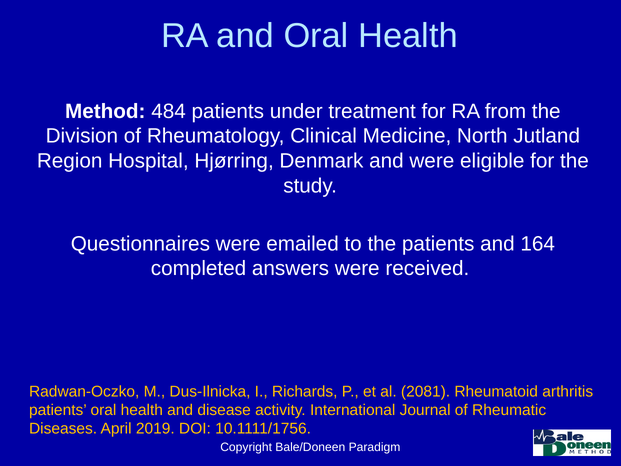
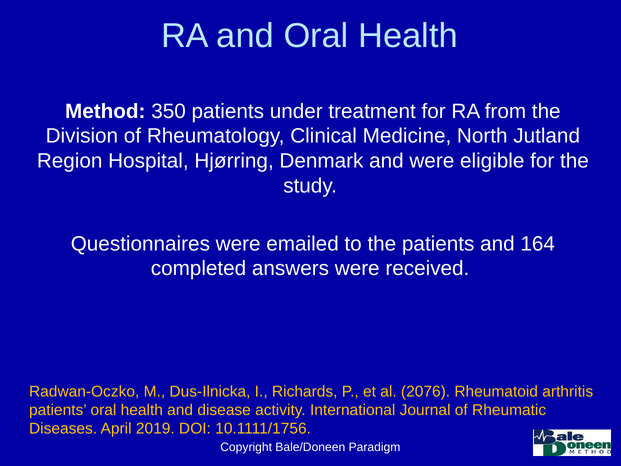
484: 484 -> 350 (169, 111)
2081: 2081 -> 2076 (426, 391)
